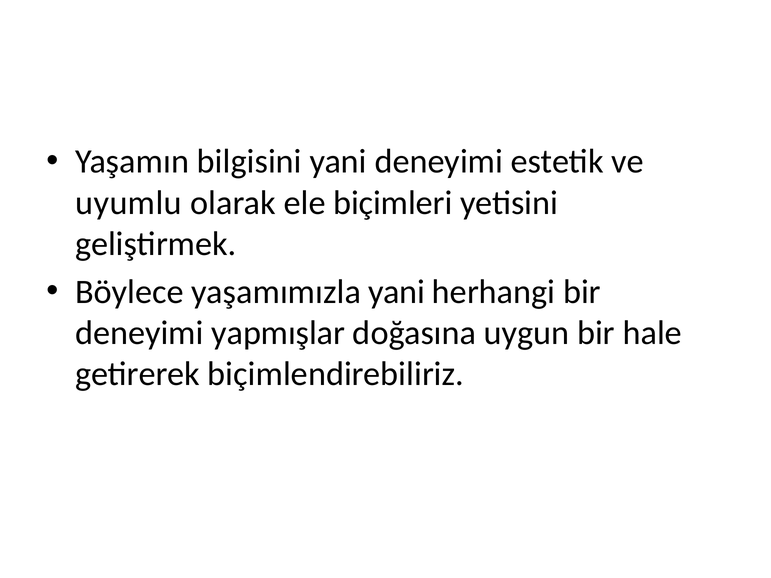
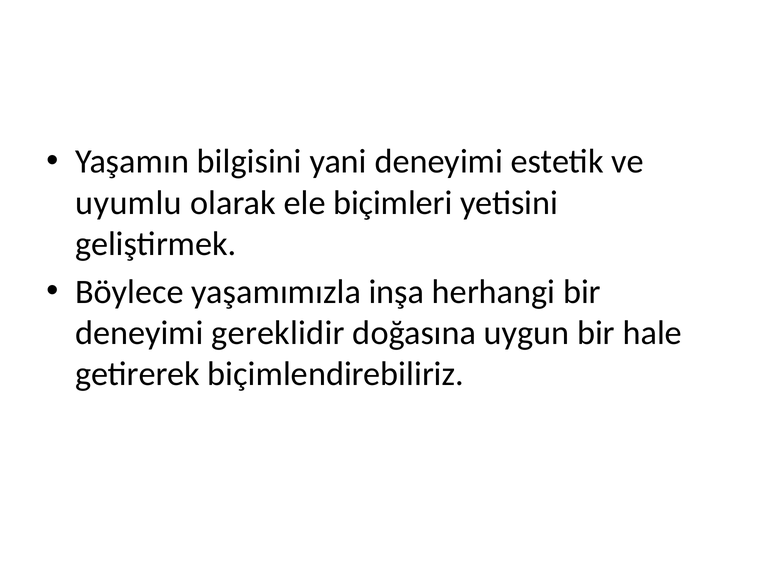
yaşamımızla yani: yani -> inşa (396, 292)
yapmışlar: yapmışlar -> gereklidir (278, 333)
